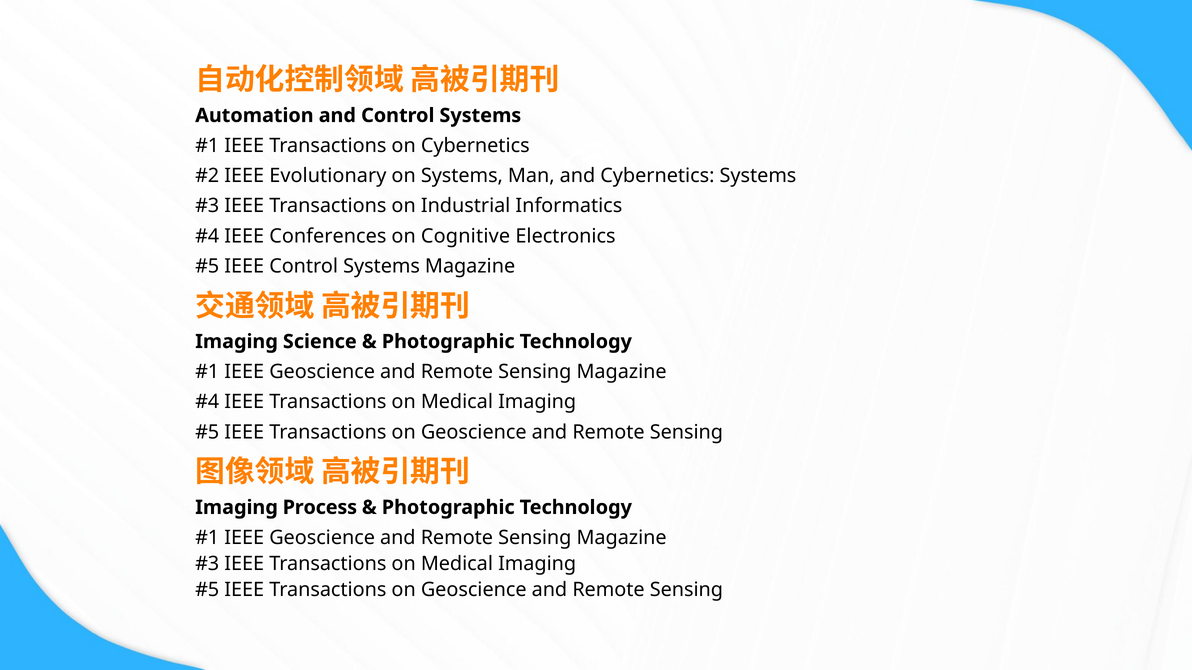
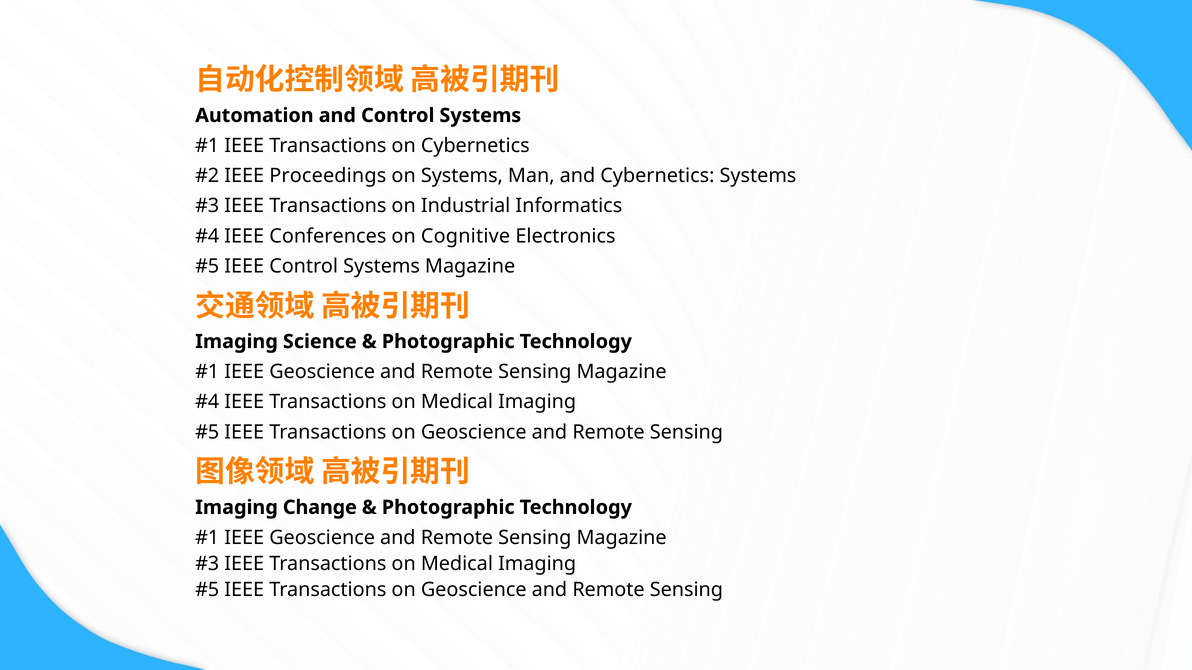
Evolutionary: Evolutionary -> Proceedings (328, 176)
Process: Process -> Change (320, 508)
